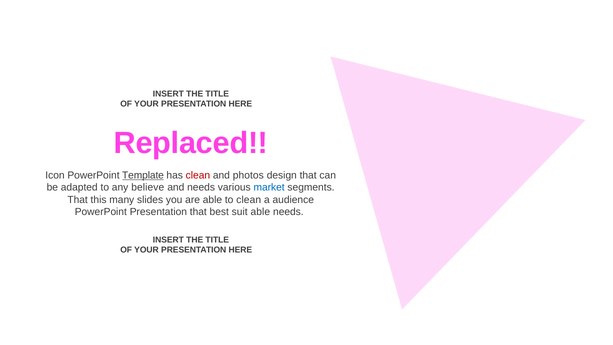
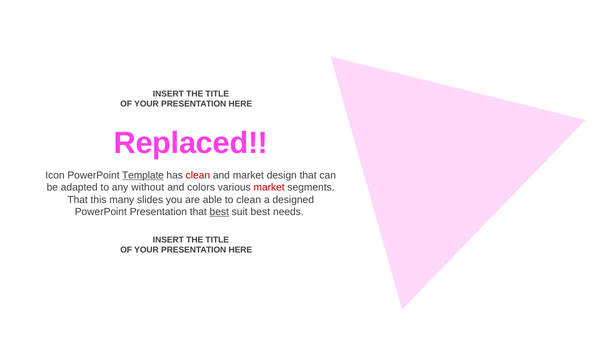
and photos: photos -> market (248, 175)
believe: believe -> without (148, 187)
and needs: needs -> colors (201, 187)
market colour: blue -> red (269, 187)
audience: audience -> designed (293, 200)
best underline: none -> present (219, 212)
suit able: able -> best (260, 212)
